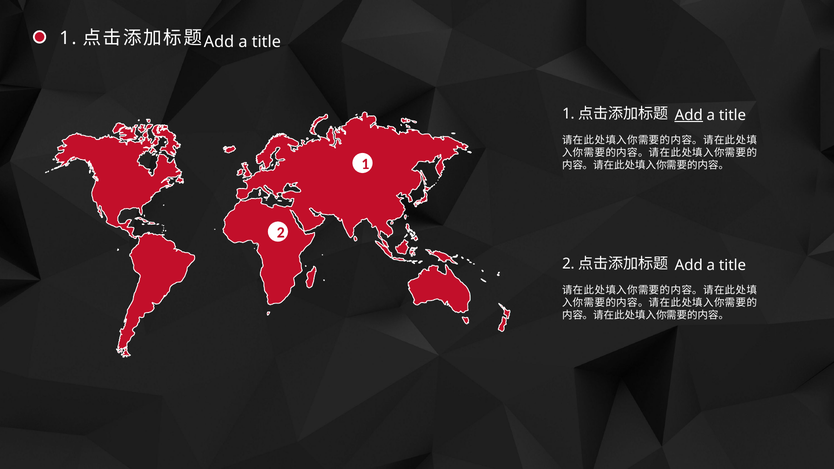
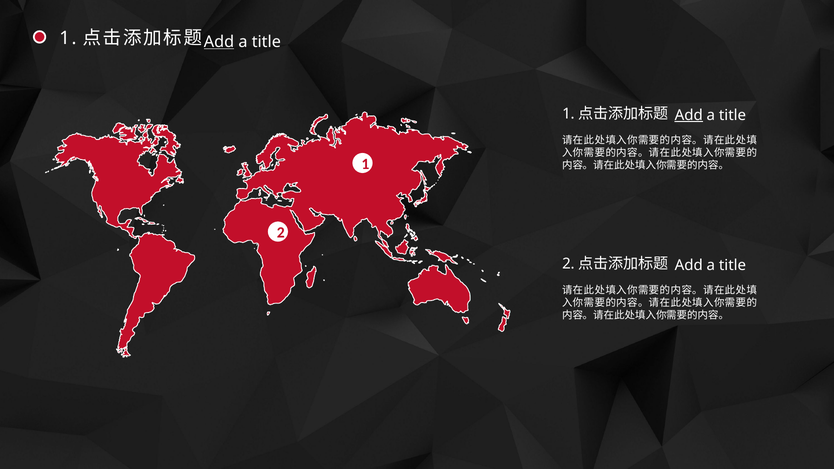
Add underline: none -> present (219, 42)
